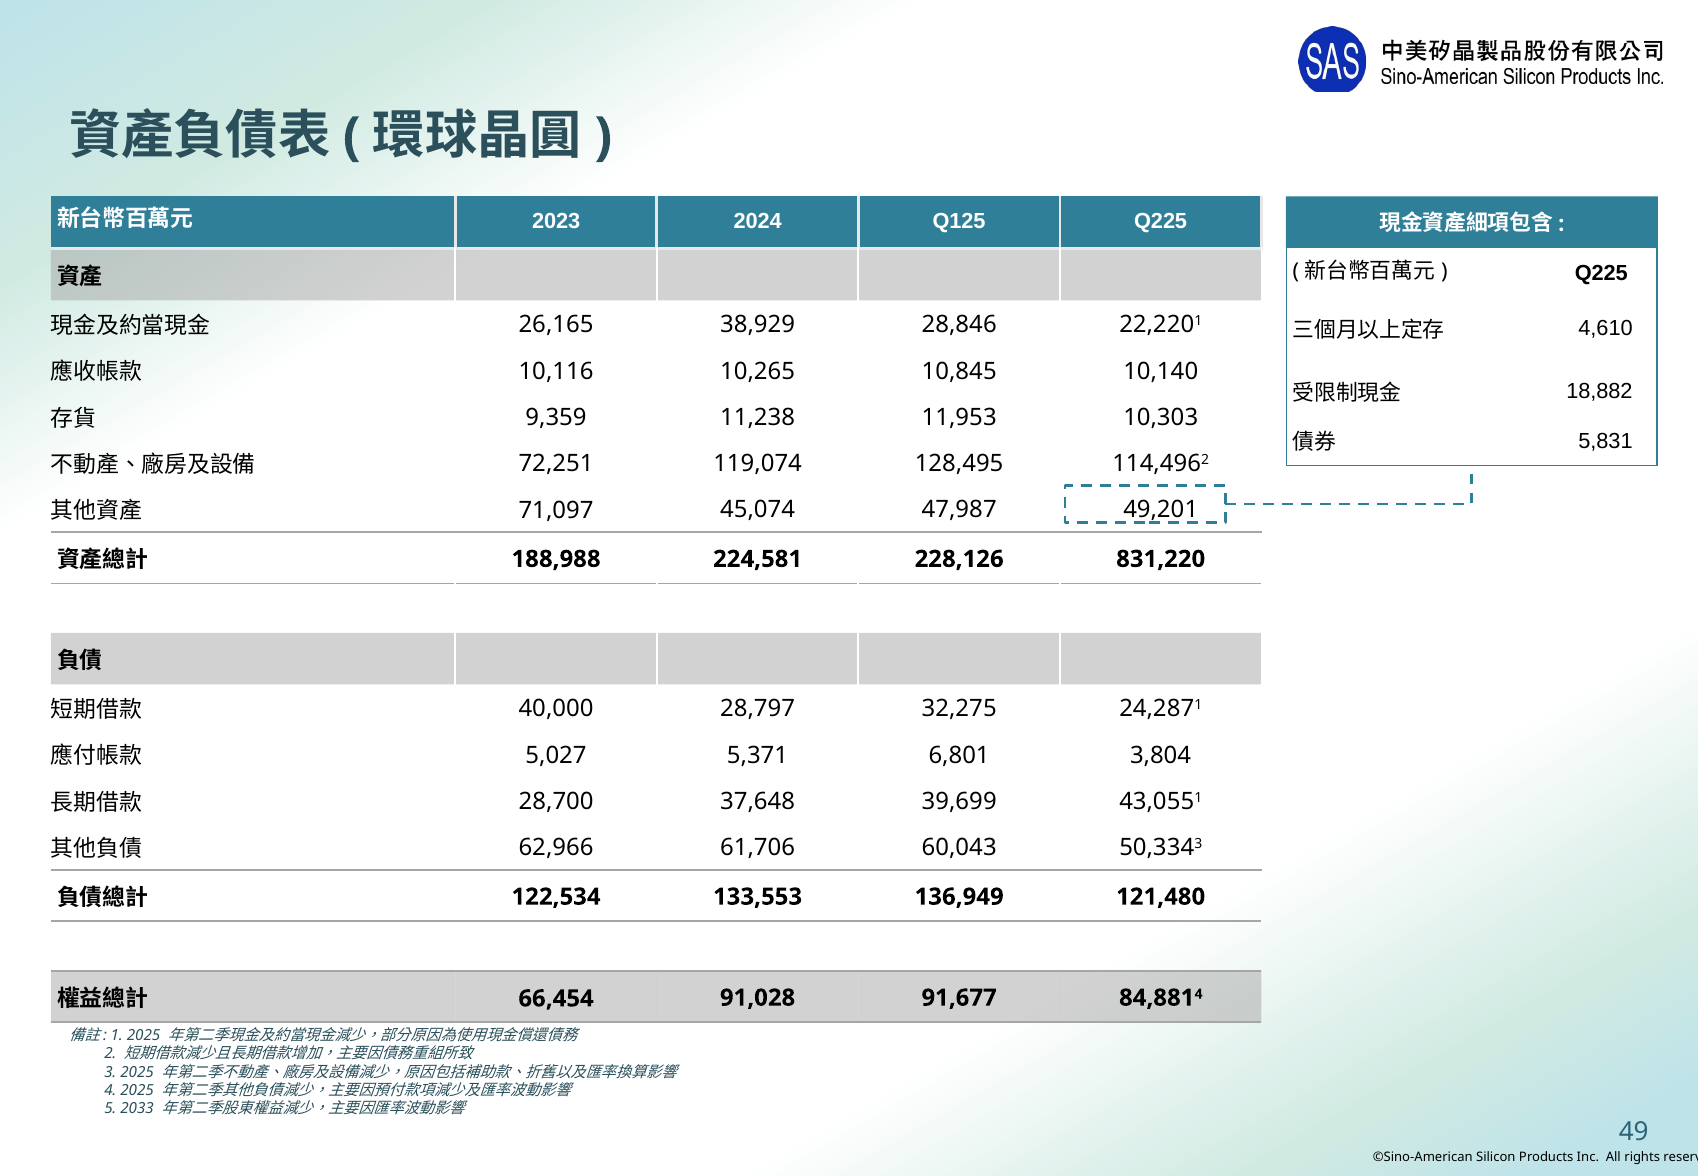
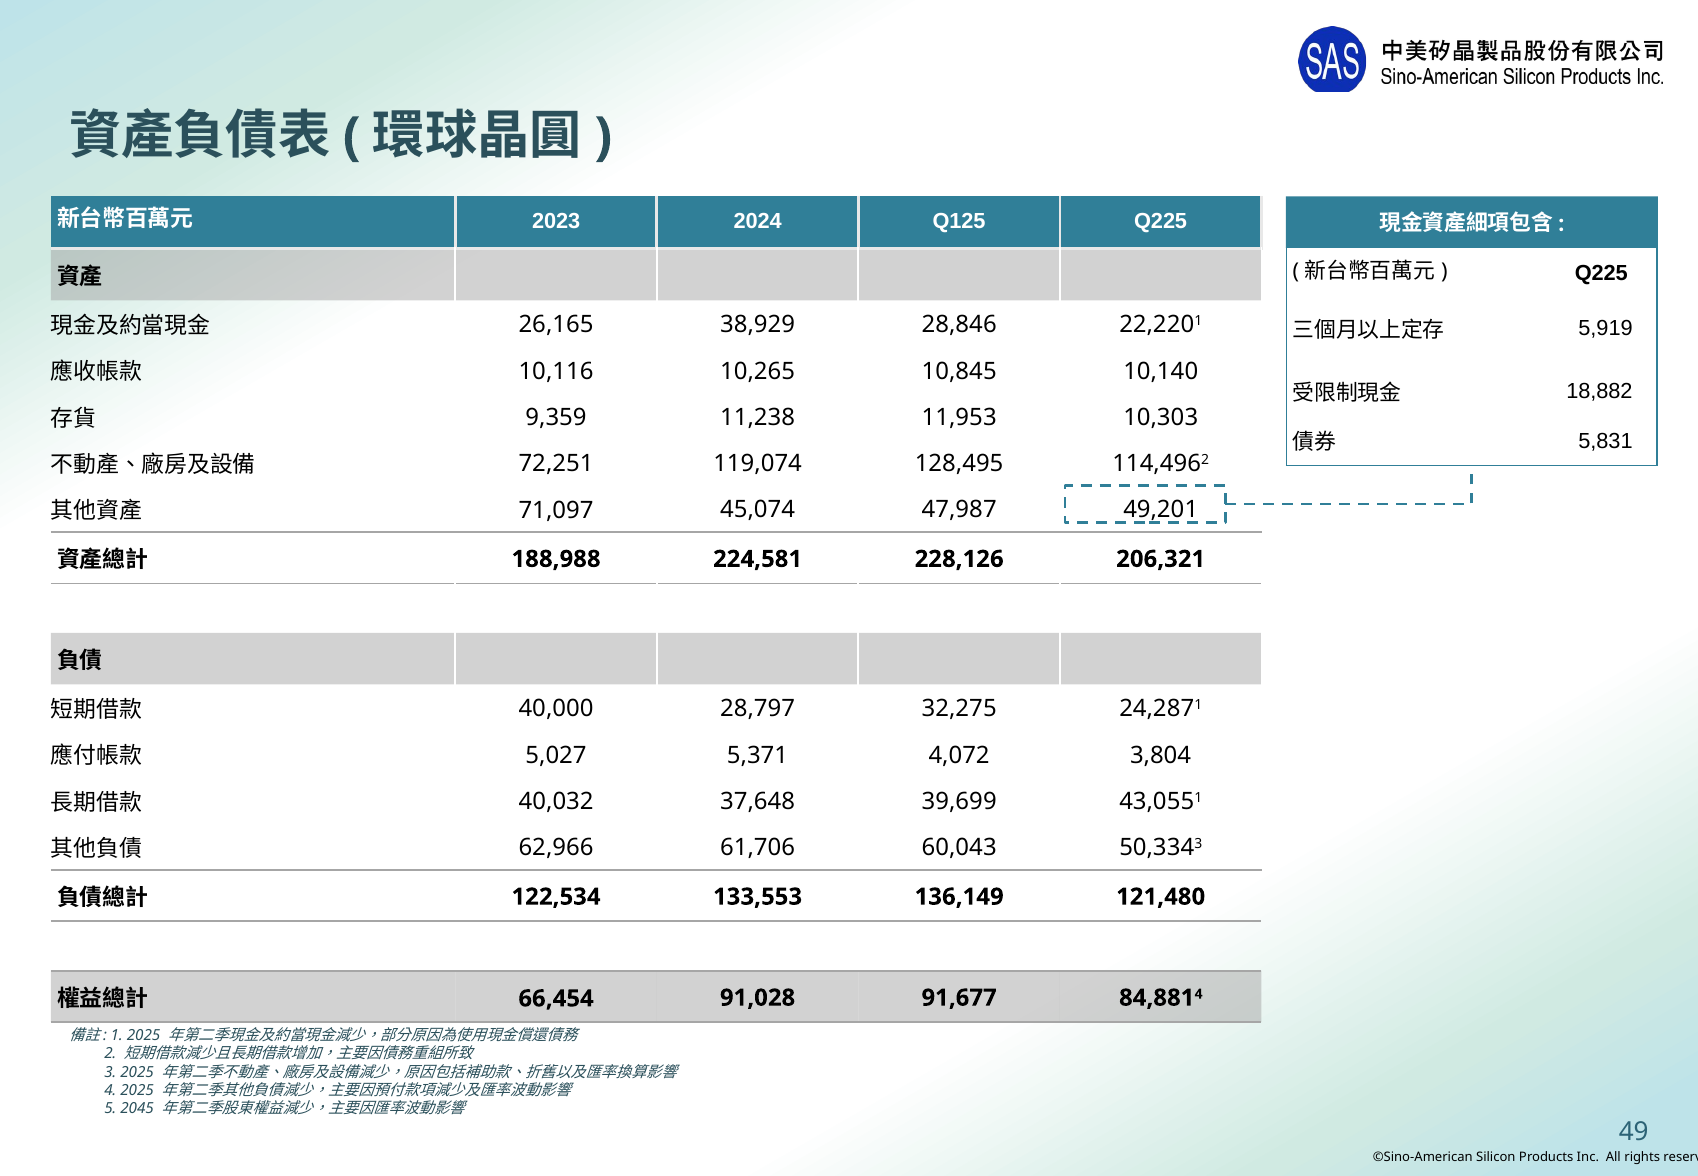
4,610: 4,610 -> 5,919 (1606, 329)
831,220: 831,220 -> 206,321 (1161, 559)
6,801: 6,801 -> 4,072 (959, 755)
28,700: 28,700 -> 40,032 (556, 801)
136,949: 136,949 -> 136,149 (959, 896)
2033: 2033 -> 2045 (137, 1108)
